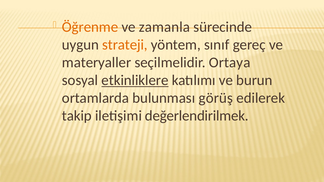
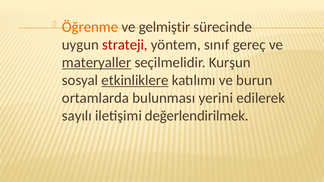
zamanla: zamanla -> gelmiştir (165, 27)
strateji colour: orange -> red (125, 45)
materyaller underline: none -> present (97, 63)
Ortaya: Ortaya -> Kurşun (230, 63)
görüş: görüş -> yerini (216, 98)
takip: takip -> sayılı (77, 116)
